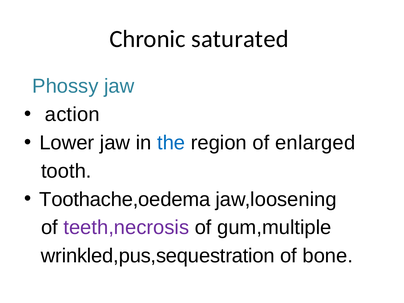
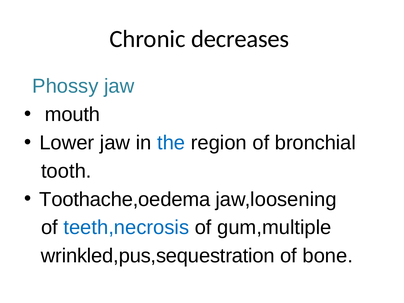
saturated: saturated -> decreases (240, 39)
action: action -> mouth (73, 115)
enlarged: enlarged -> bronchial (315, 143)
teeth,necrosis colour: purple -> blue (126, 228)
